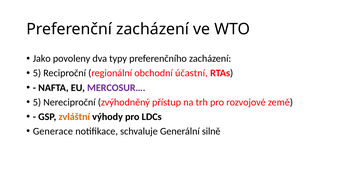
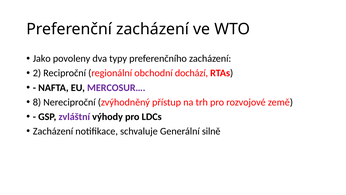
5: 5 -> 2 (37, 73)
účastní: účastní -> dochází (191, 73)
5: 5 -> 8 (37, 102)
zvláštní colour: orange -> purple (74, 117)
Generace: Generace -> Zacházení (53, 131)
